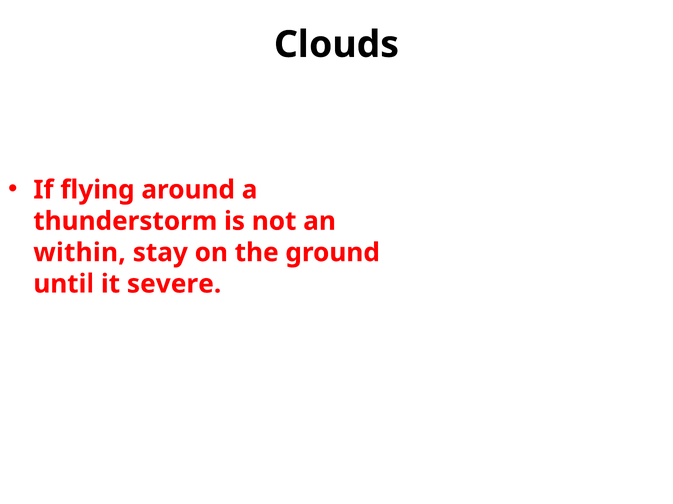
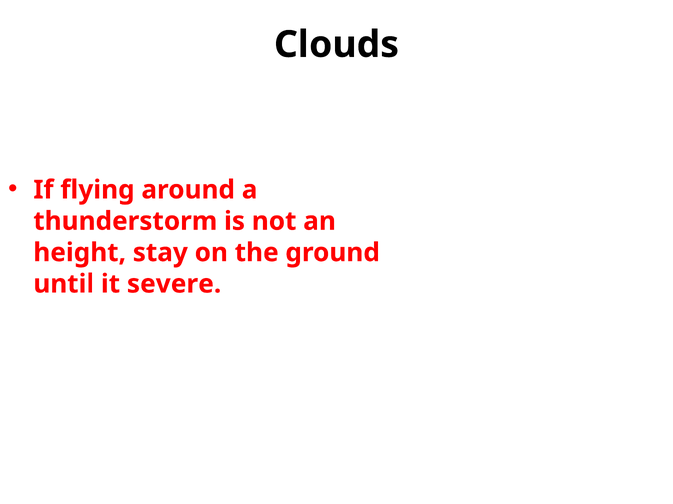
within: within -> height (80, 253)
